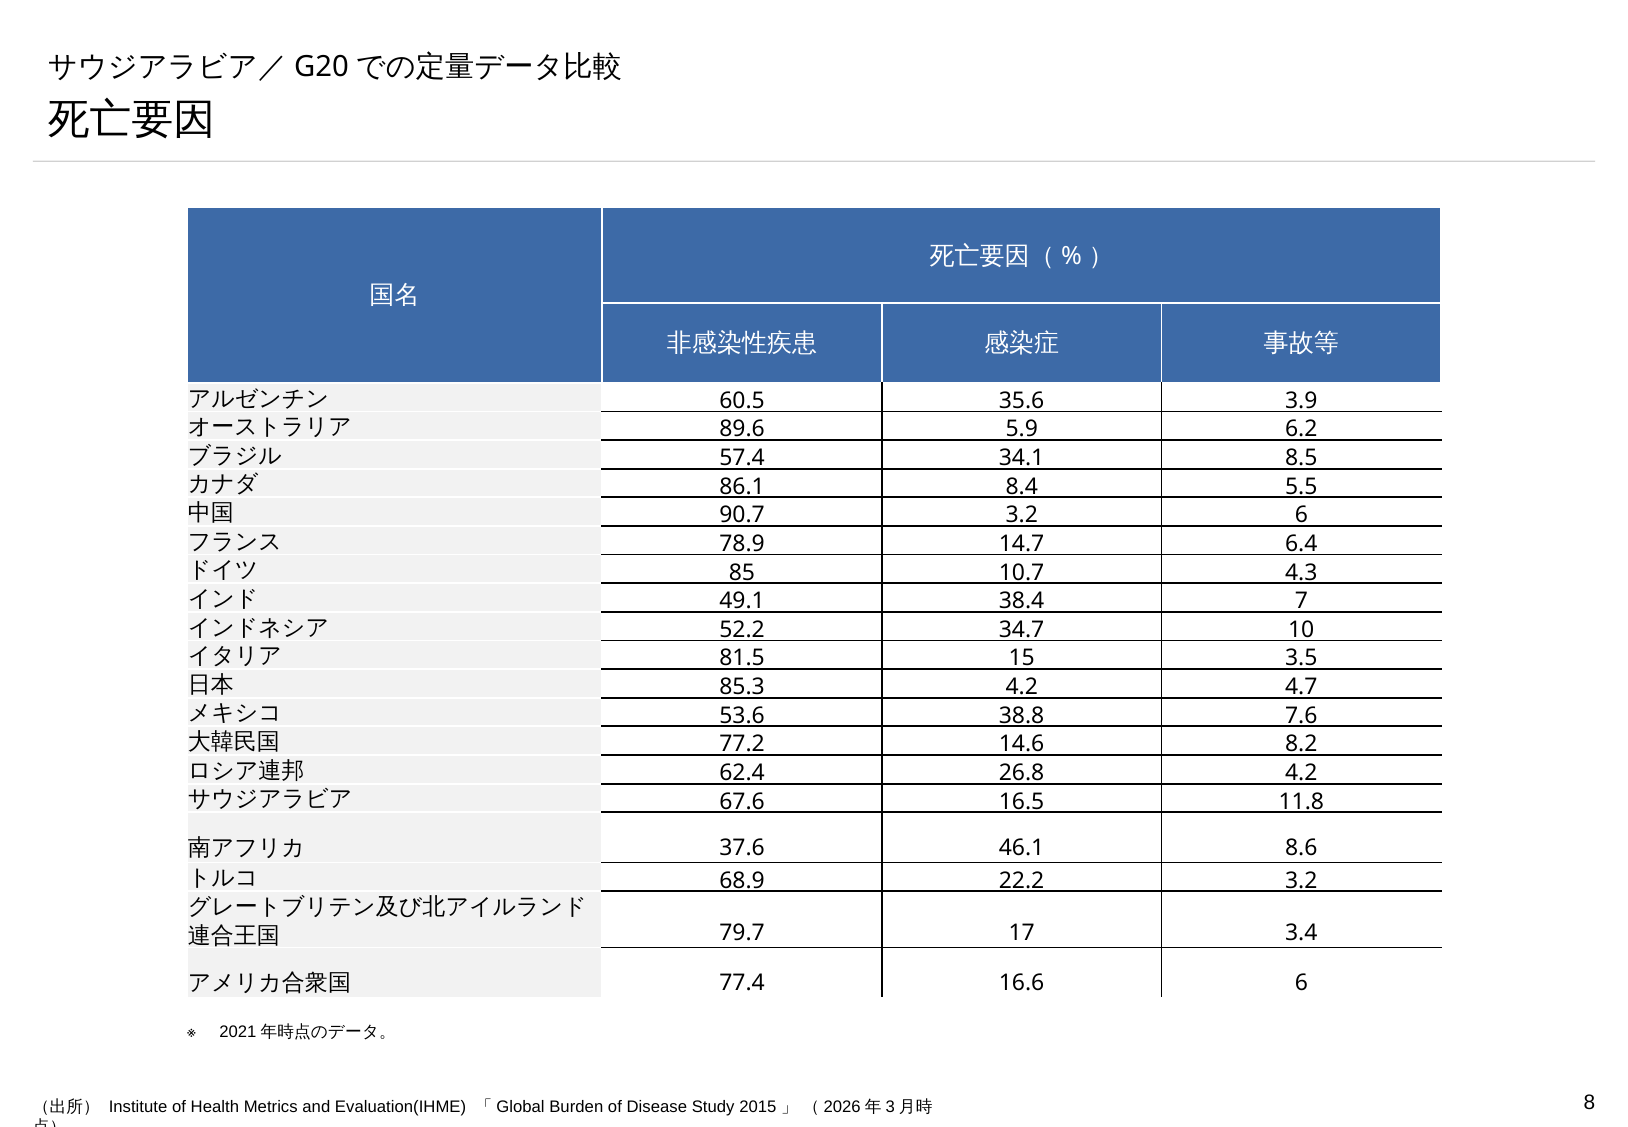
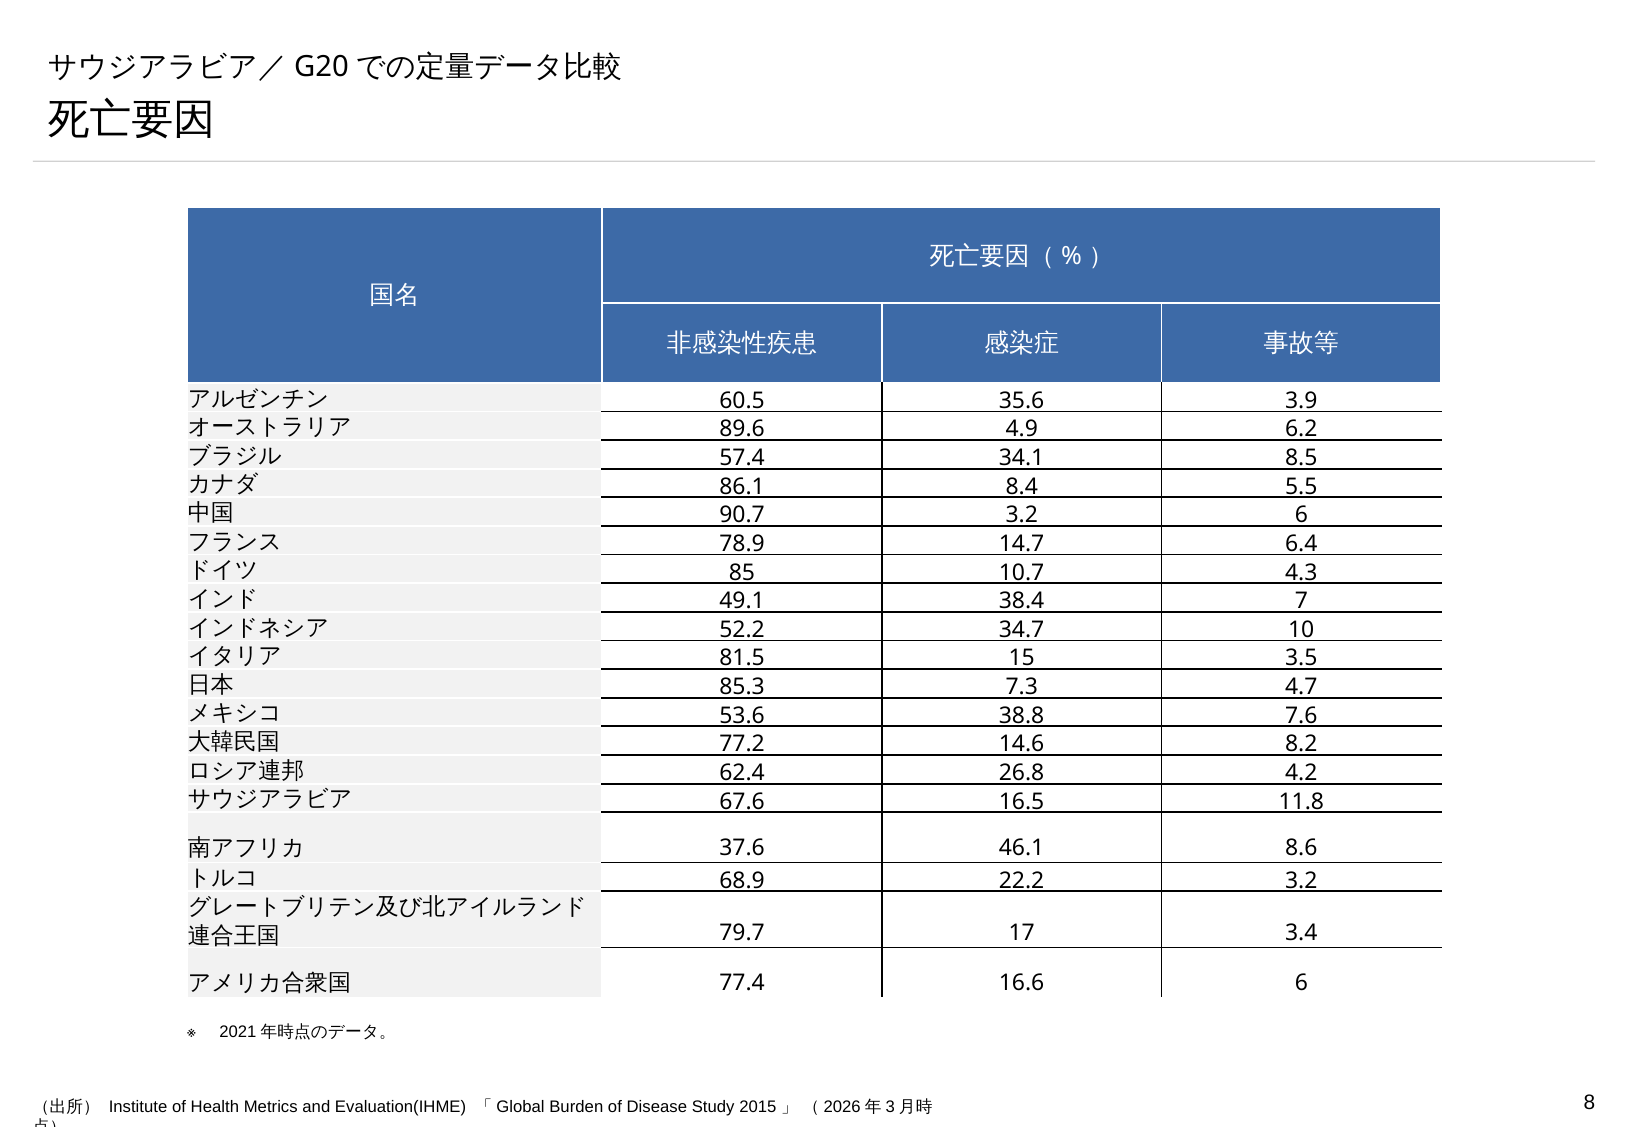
5.9: 5.9 -> 4.9 (1022, 429)
85.3 4.2: 4.2 -> 7.3 (1022, 687)
